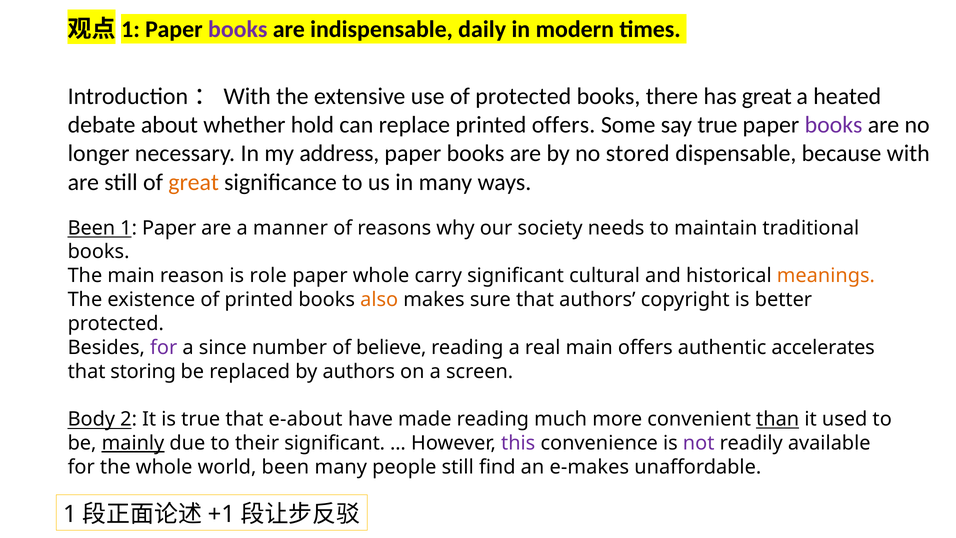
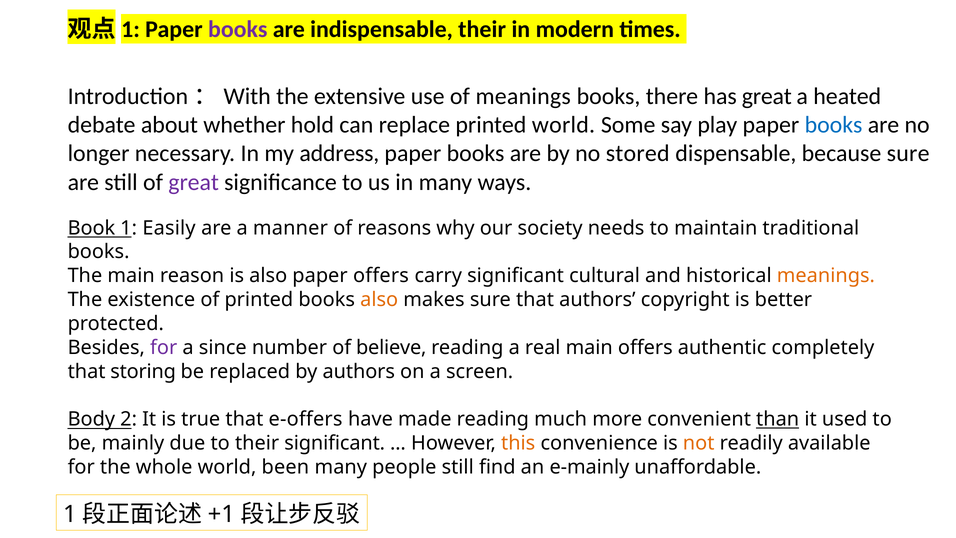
indispensable daily: daily -> their (482, 29)
of protected: protected -> meanings (523, 96)
printed offers: offers -> world (563, 125)
say true: true -> play (717, 125)
books colour: purple -> blue (834, 125)
because with: with -> sure (908, 153)
great colour: orange -> purple (194, 182)
Been: Been -> Book (91, 228)
1 Paper: Paper -> Easily (169, 228)
is role: role -> also (268, 276)
paper whole: whole -> offers (381, 276)
accelerates: accelerates -> completely (823, 347)
e-about: e-about -> e-offers (306, 419)
mainly underline: present -> none (133, 443)
this colour: purple -> orange (518, 443)
not colour: purple -> orange (699, 443)
e-makes: e-makes -> e-mainly (589, 467)
